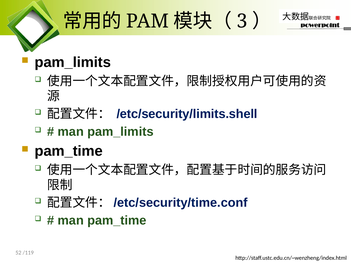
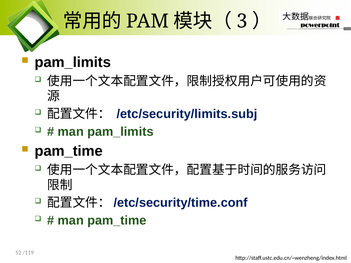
/etc/security/limits.shell: /etc/security/limits.shell -> /etc/security/limits.subj (187, 114)
